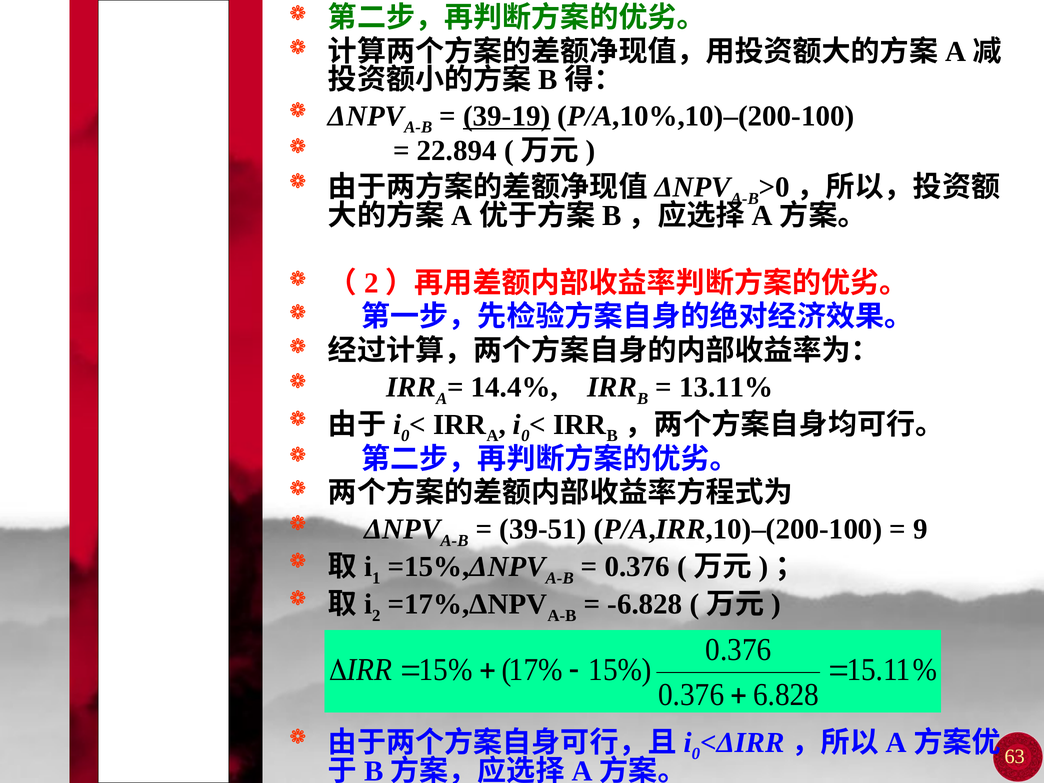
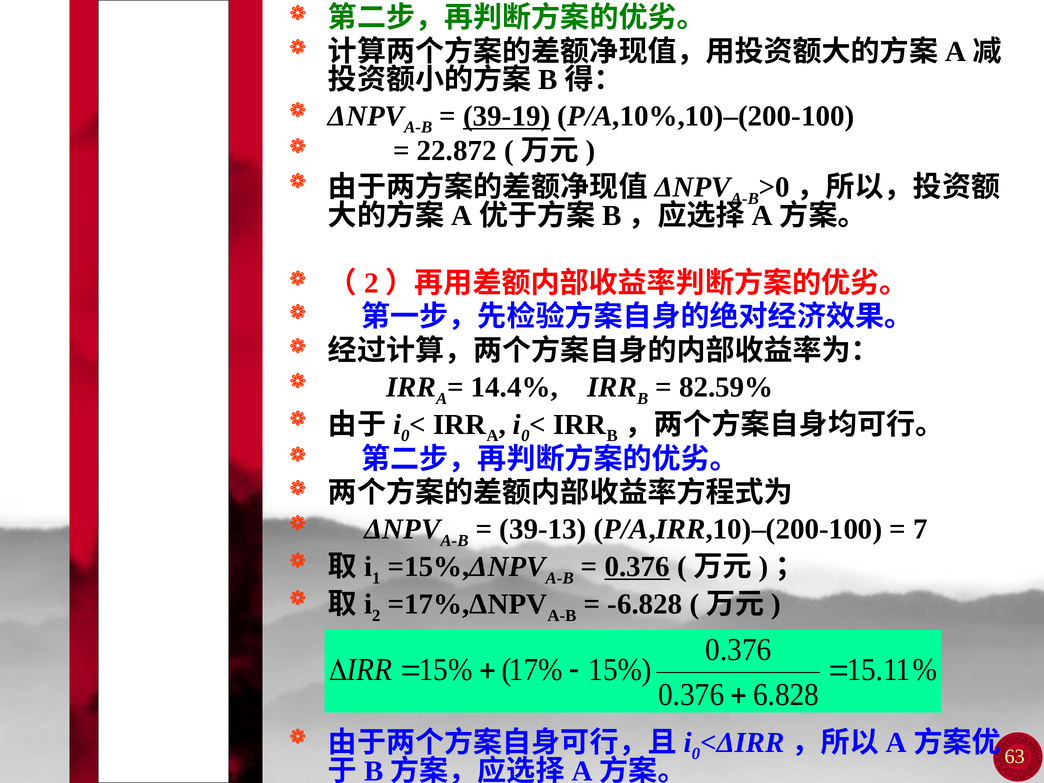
22.894: 22.894 -> 22.872 (457, 151)
13.11%: 13.11% -> 82.59% (726, 387)
39-51: 39-51 -> 39-13 (543, 529)
9: 9 -> 7 (920, 529)
0.376 underline: none -> present (637, 567)
